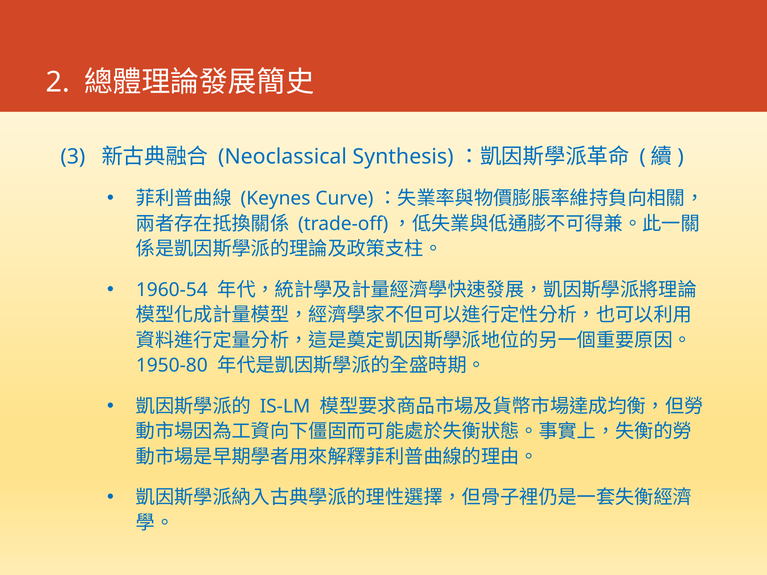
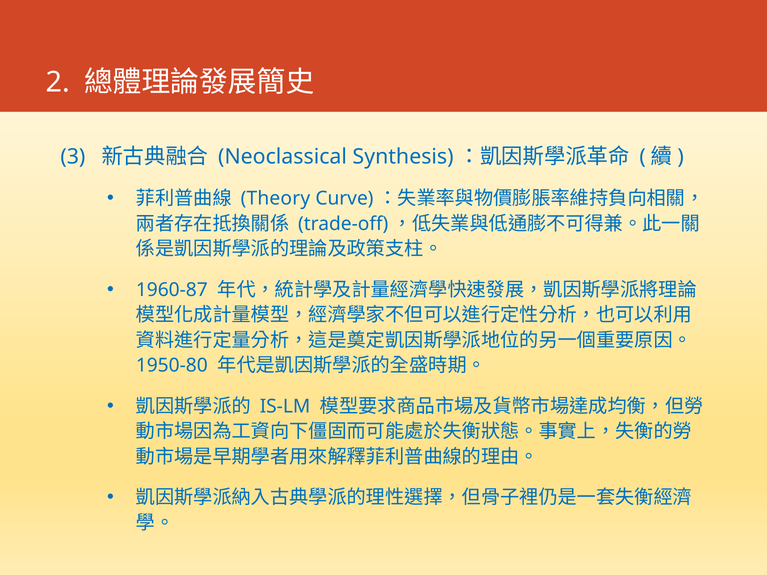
Keynes: Keynes -> Theory (275, 199)
1960-54: 1960-54 -> 1960-87 (172, 290)
